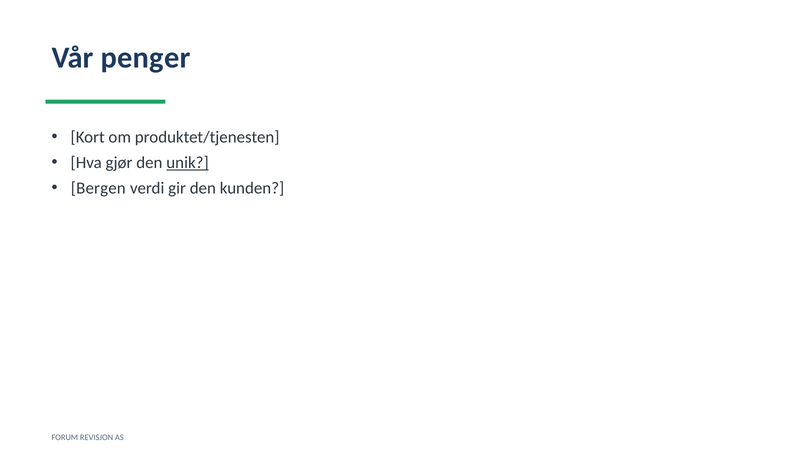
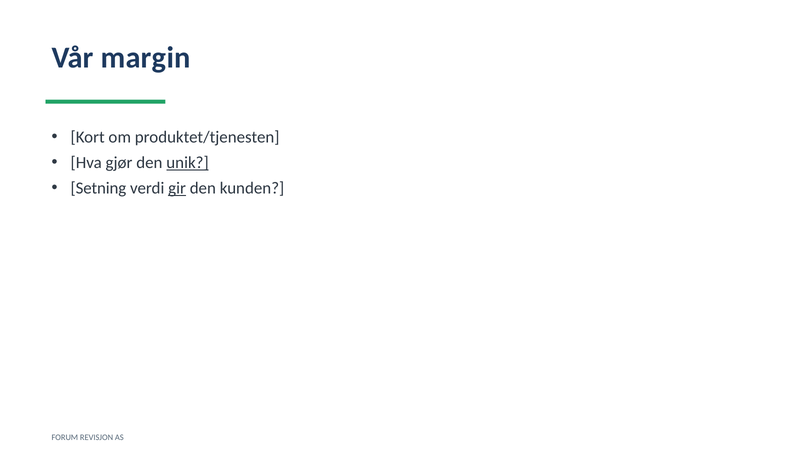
penger: penger -> margin (146, 58)
Bergen: Bergen -> Setning (98, 188)
gir underline: none -> present (177, 188)
